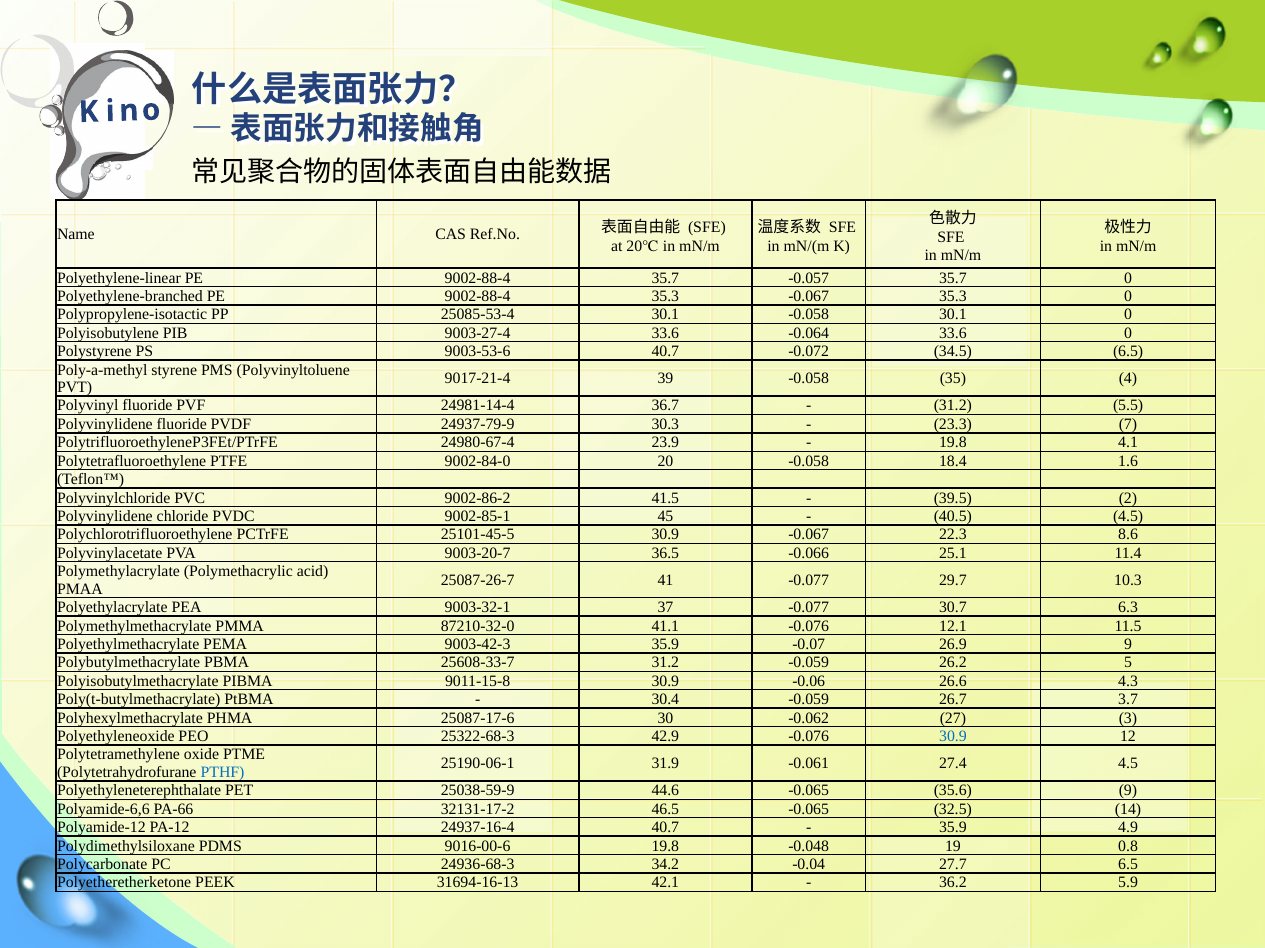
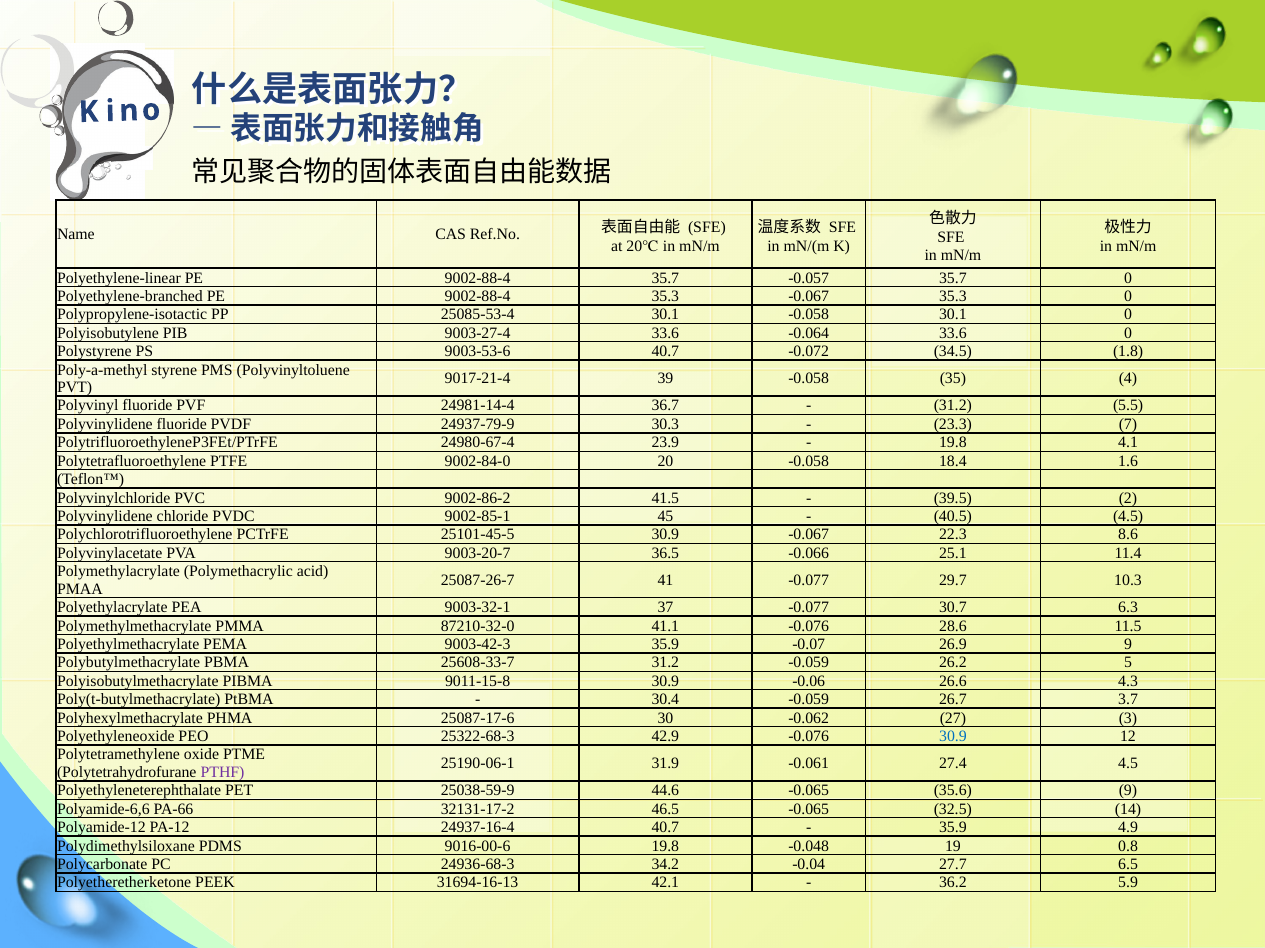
34.5 6.5: 6.5 -> 1.8 (1128, 352)
12.1: 12.1 -> 28.6 (953, 626)
PTHF colour: blue -> purple (223, 773)
